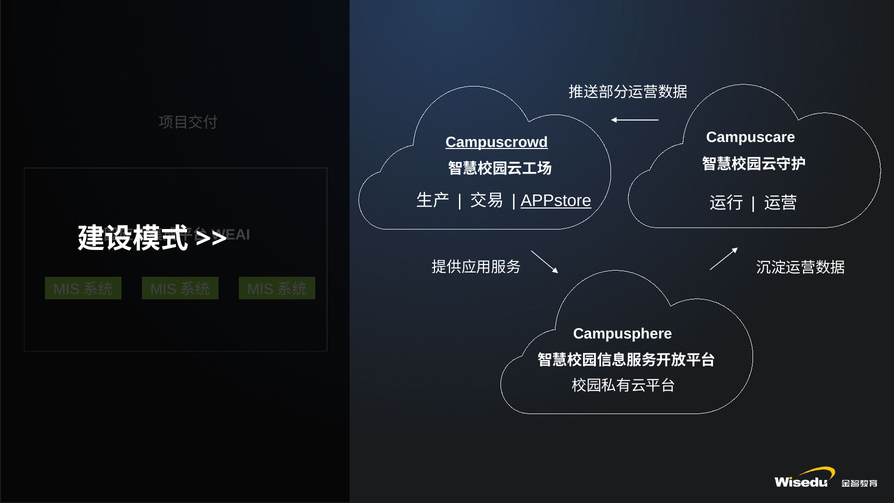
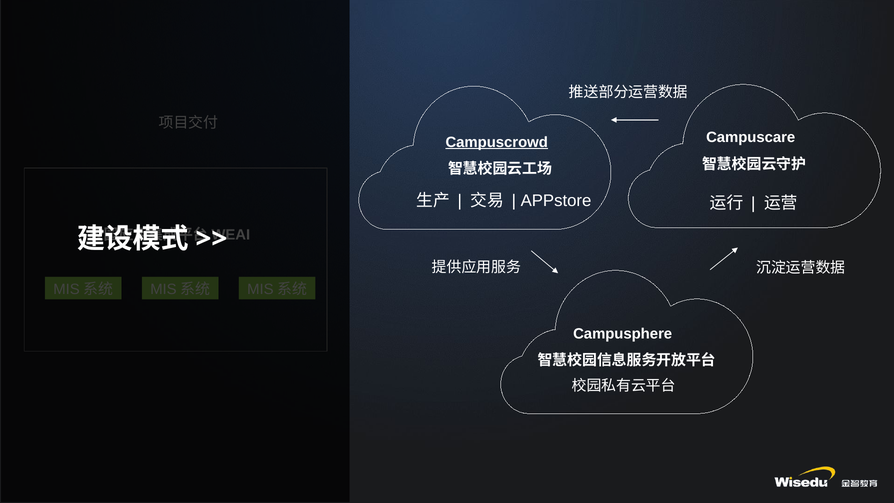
APPstore underline: present -> none (556, 201)
